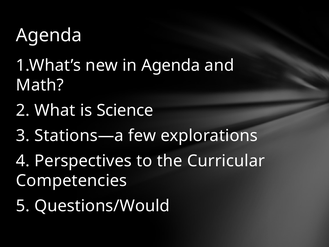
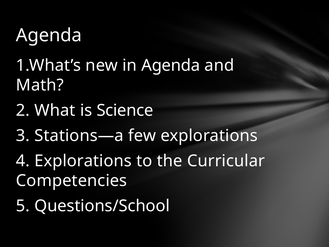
4 Perspectives: Perspectives -> Explorations (83, 161)
Questions/Would: Questions/Would -> Questions/School (102, 206)
